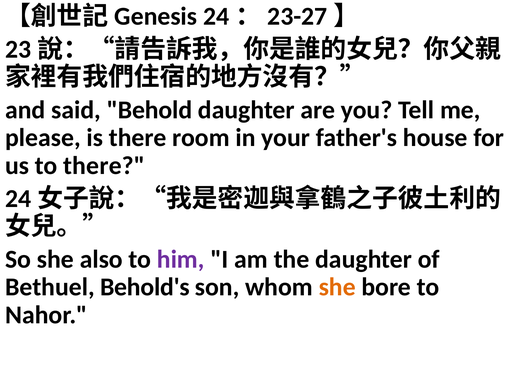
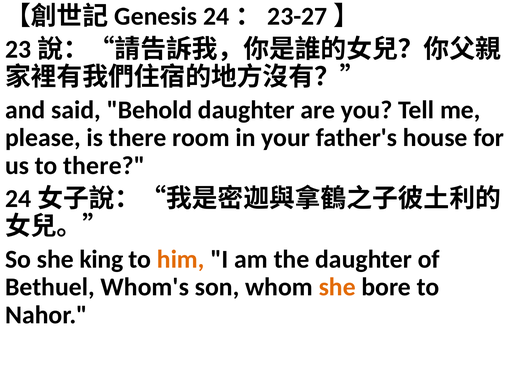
also: also -> king (101, 259)
him colour: purple -> orange (181, 259)
Behold's: Behold's -> Whom's (145, 287)
